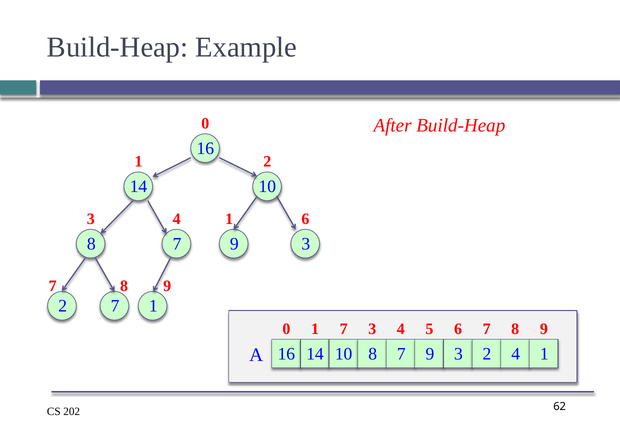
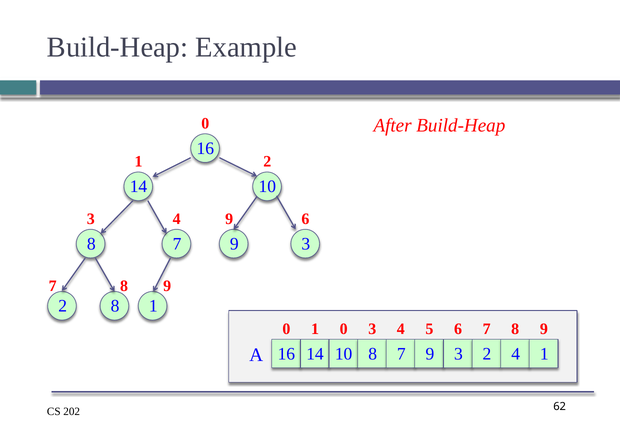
4 1: 1 -> 9 (229, 219)
2 7: 7 -> 8 (115, 305)
0 1 7: 7 -> 0 (344, 328)
